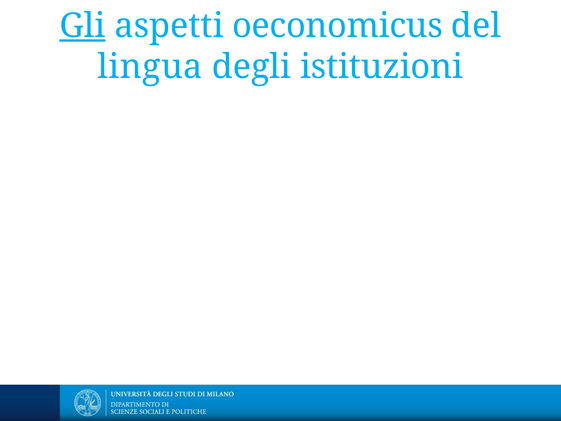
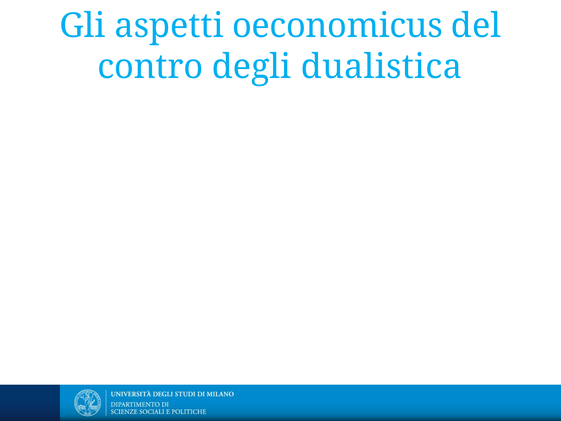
Gli underline: present -> none (82, 26)
lingua: lingua -> contro (150, 67)
istituzioni: istituzioni -> dualistica (381, 67)
